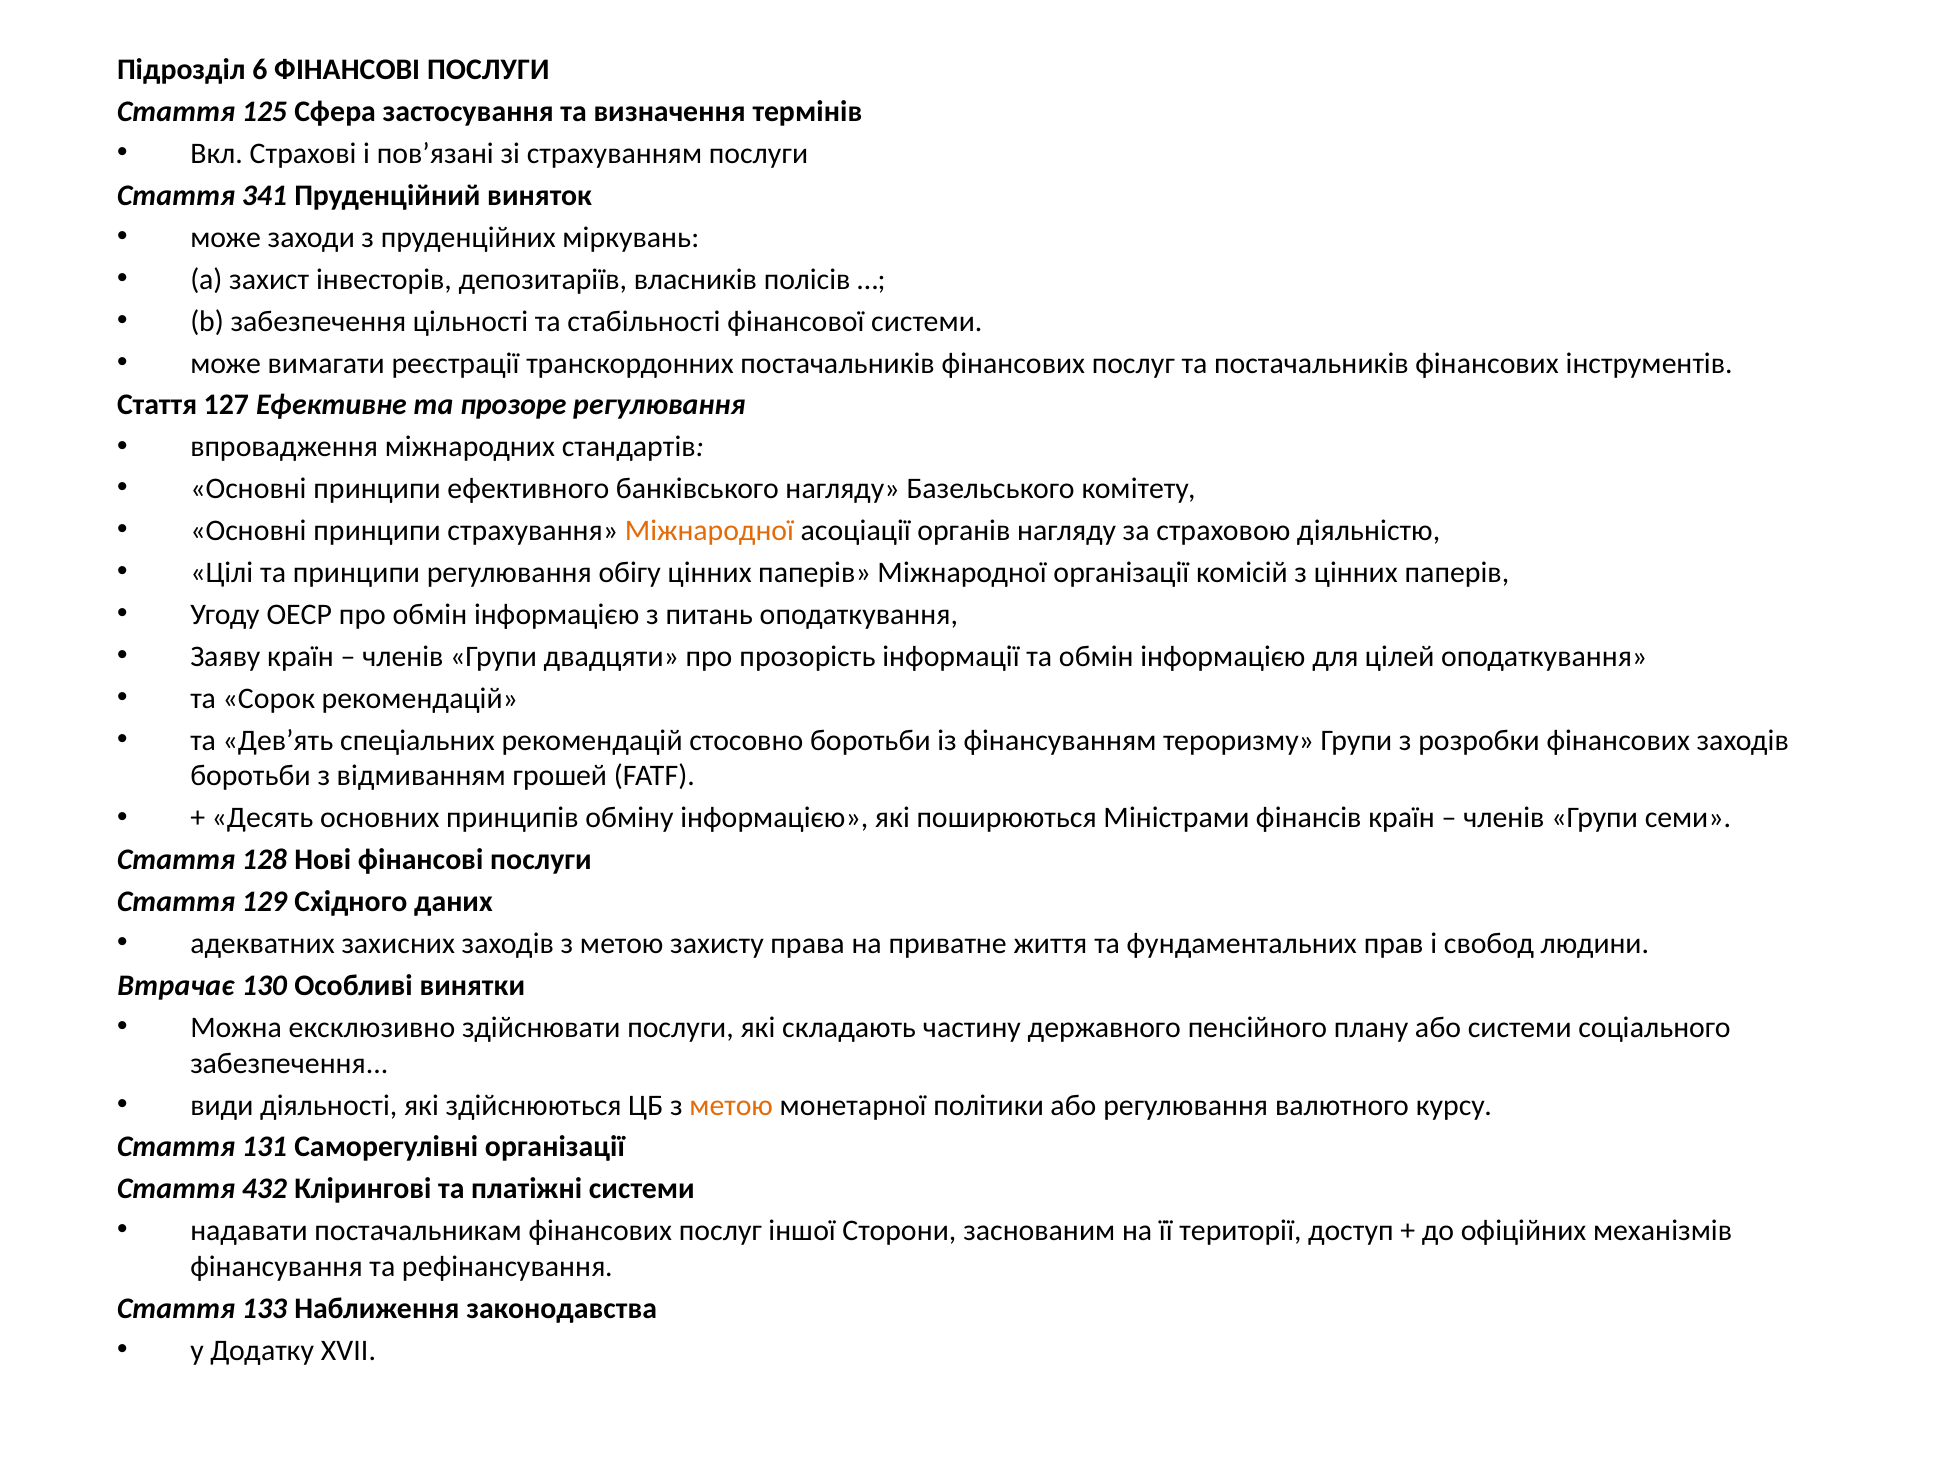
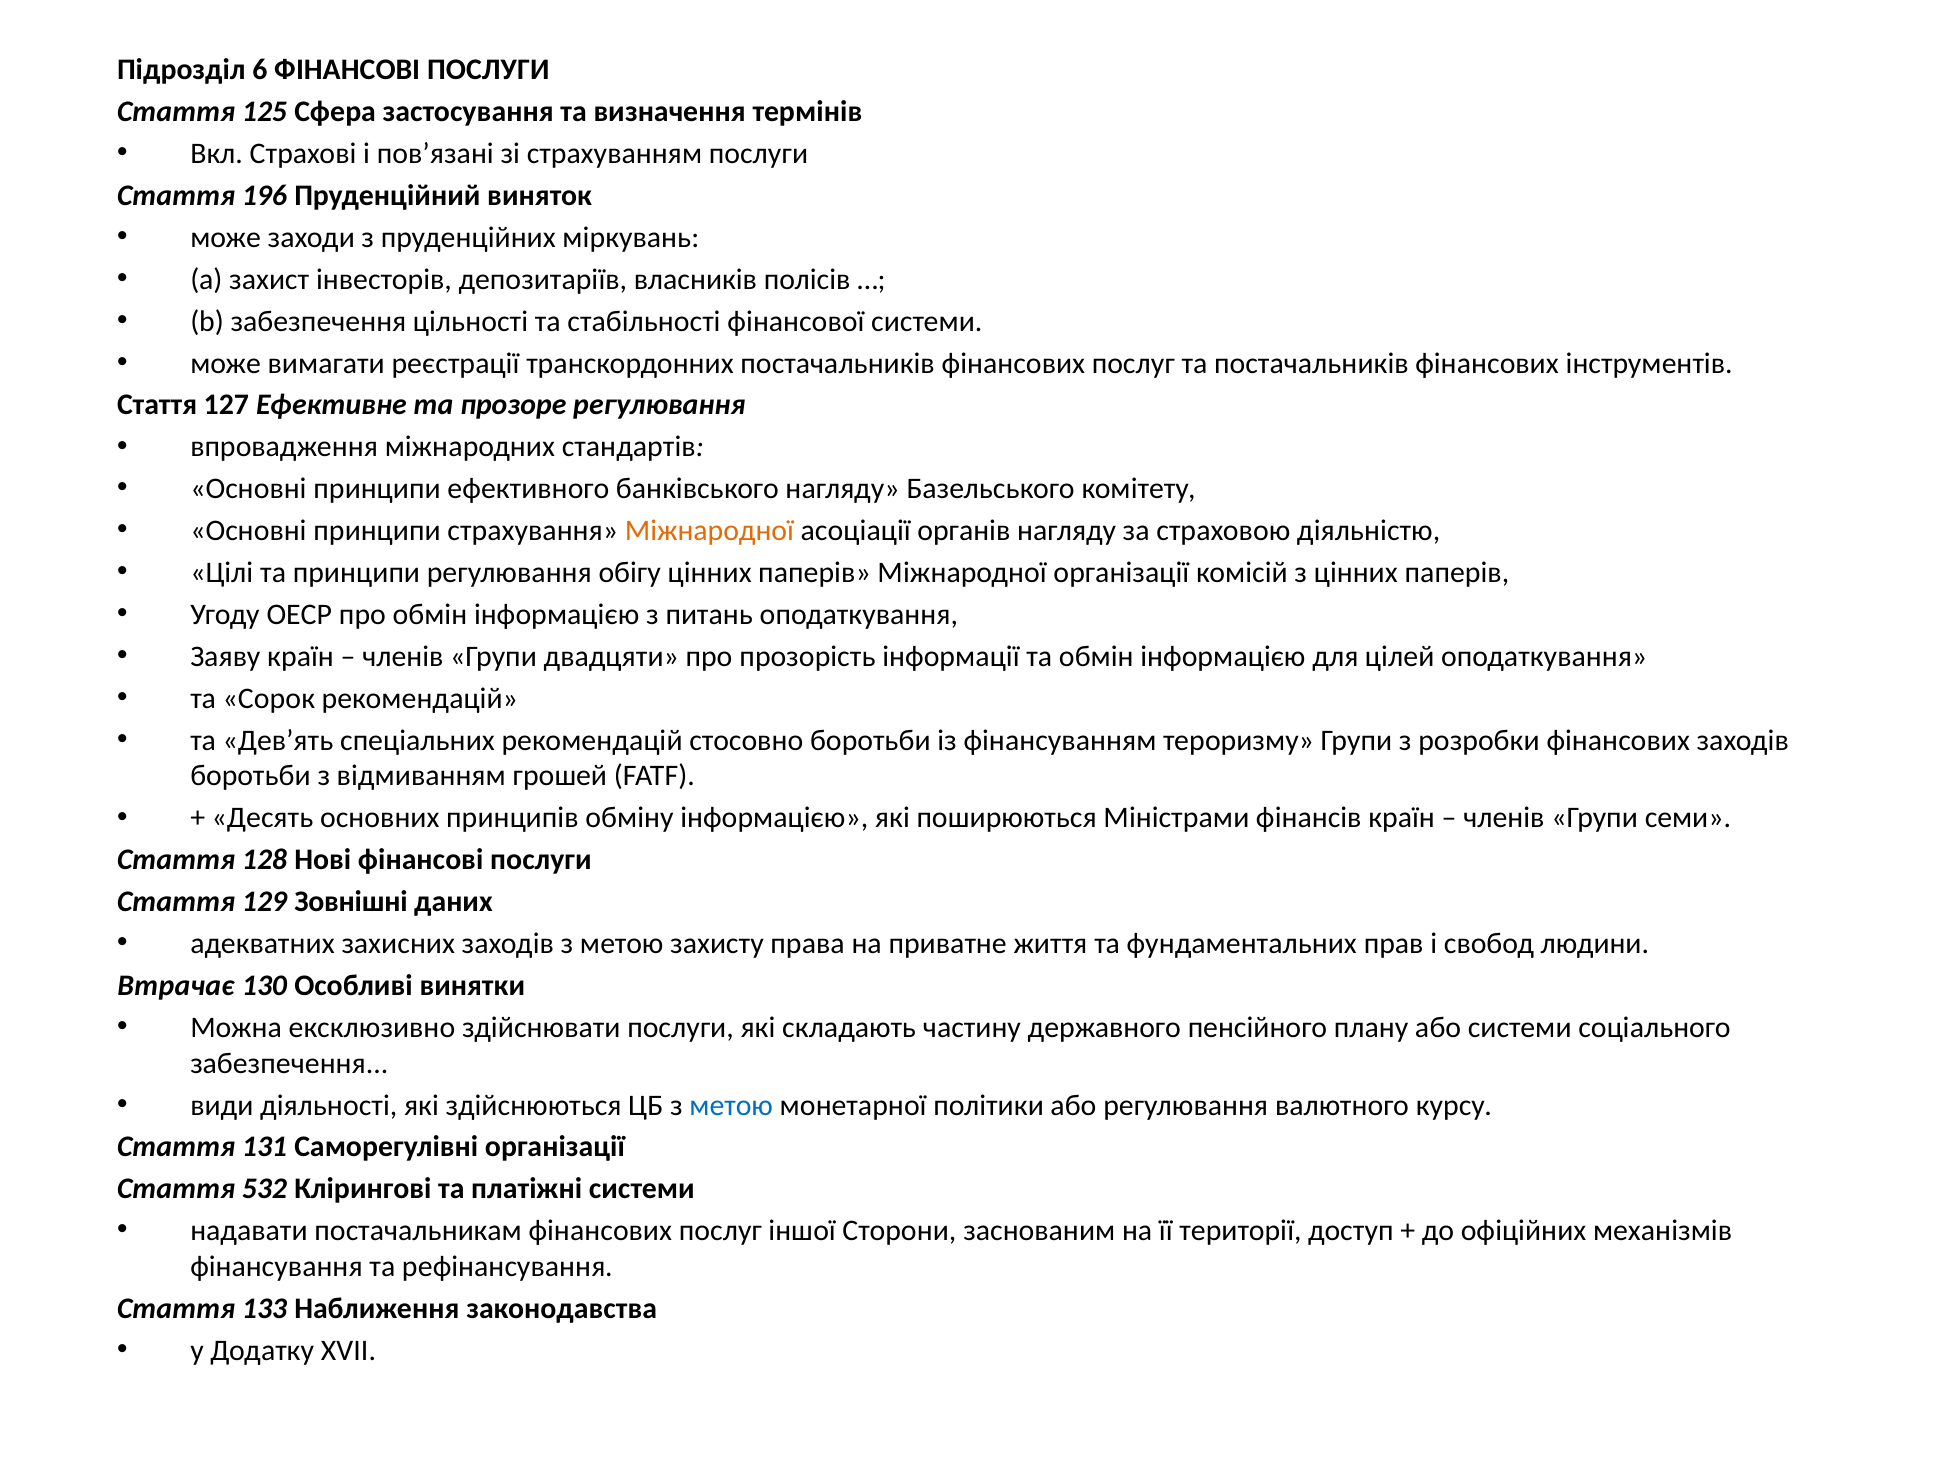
341: 341 -> 196 (264, 196)
Східного: Східного -> Зовнішні (351, 901)
метою colour: orange -> blue (731, 1105)
432: 432 -> 532 (264, 1188)
